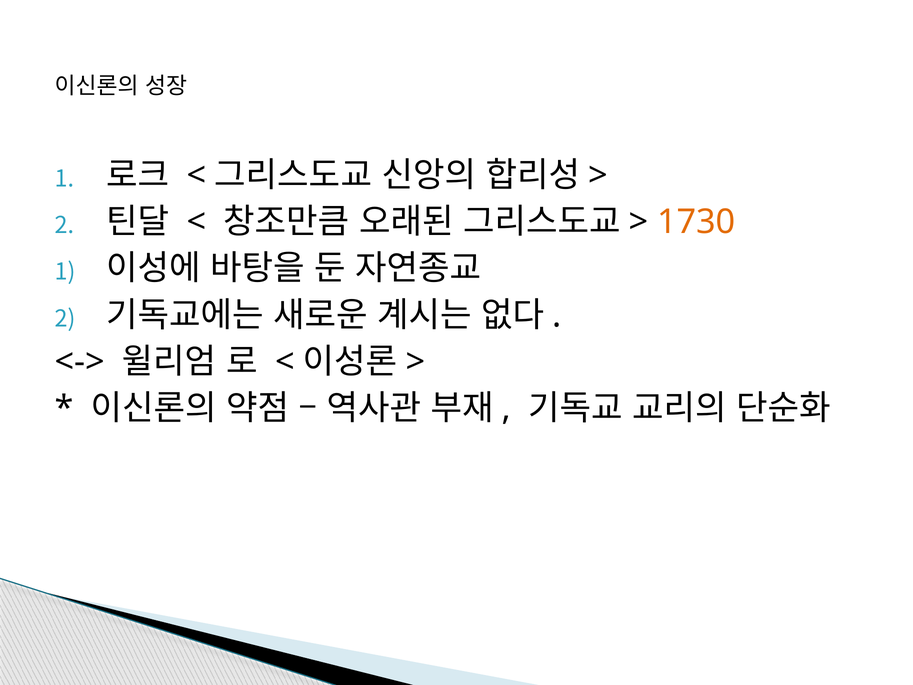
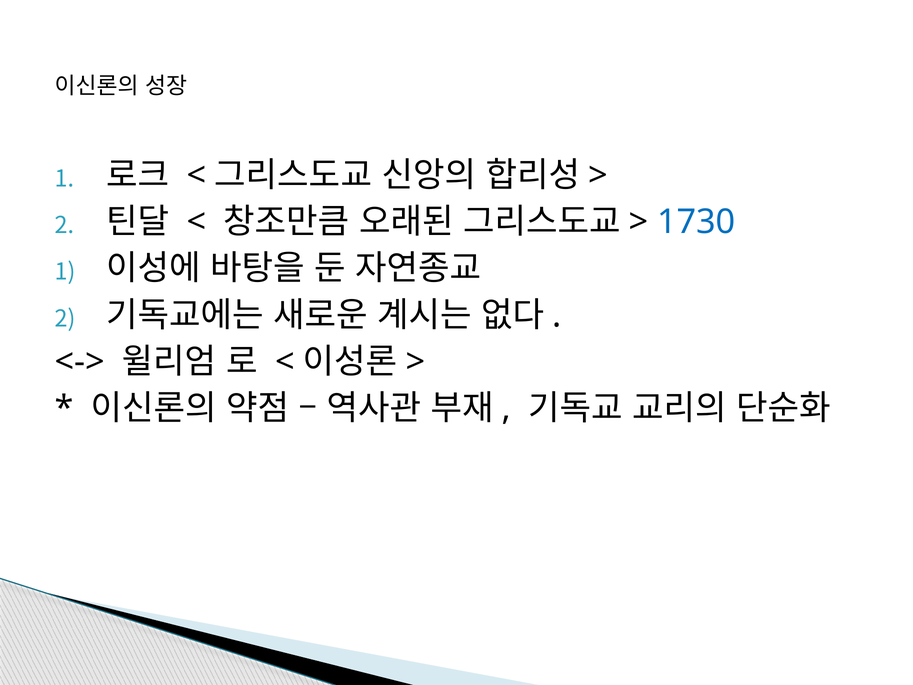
1730 colour: orange -> blue (696, 222)
